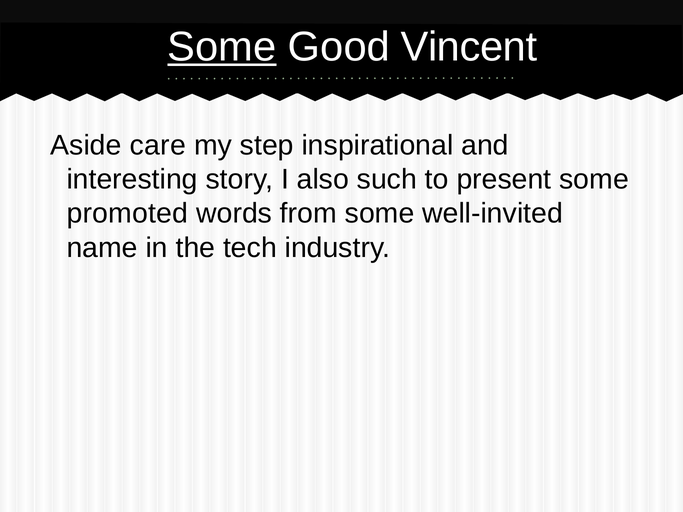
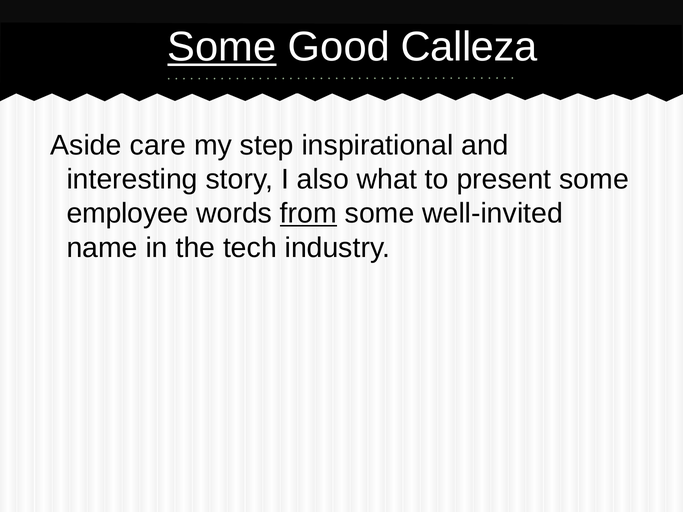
Vincent: Vincent -> Calleza (469, 47)
such: such -> what (387, 180)
promoted: promoted -> employee (128, 214)
from underline: none -> present (308, 214)
